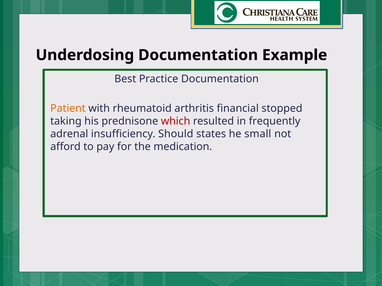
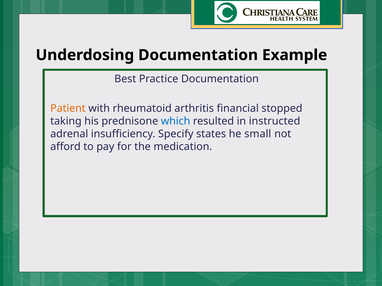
which colour: red -> blue (176, 121)
frequently: frequently -> instructed (275, 121)
Should: Should -> Specify (176, 134)
